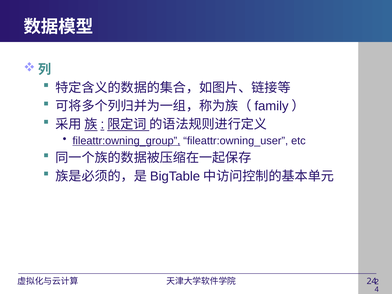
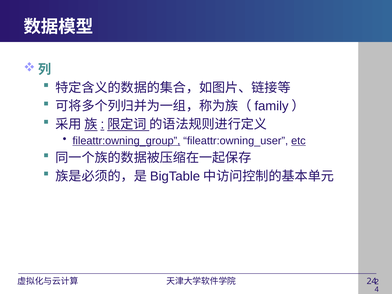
etc underline: none -> present (298, 141)
